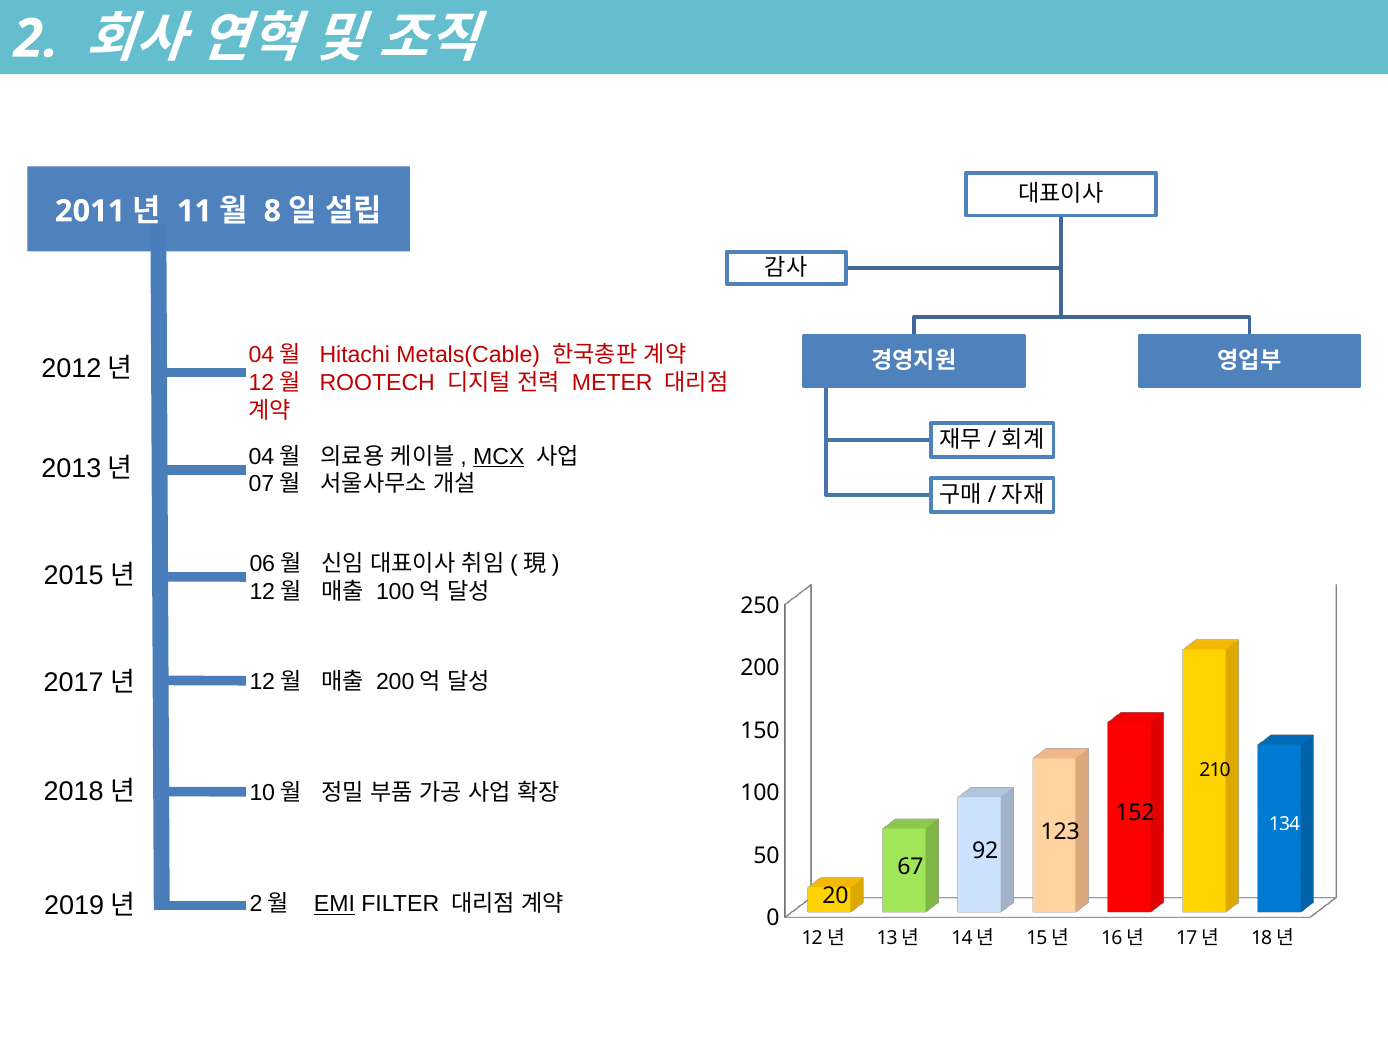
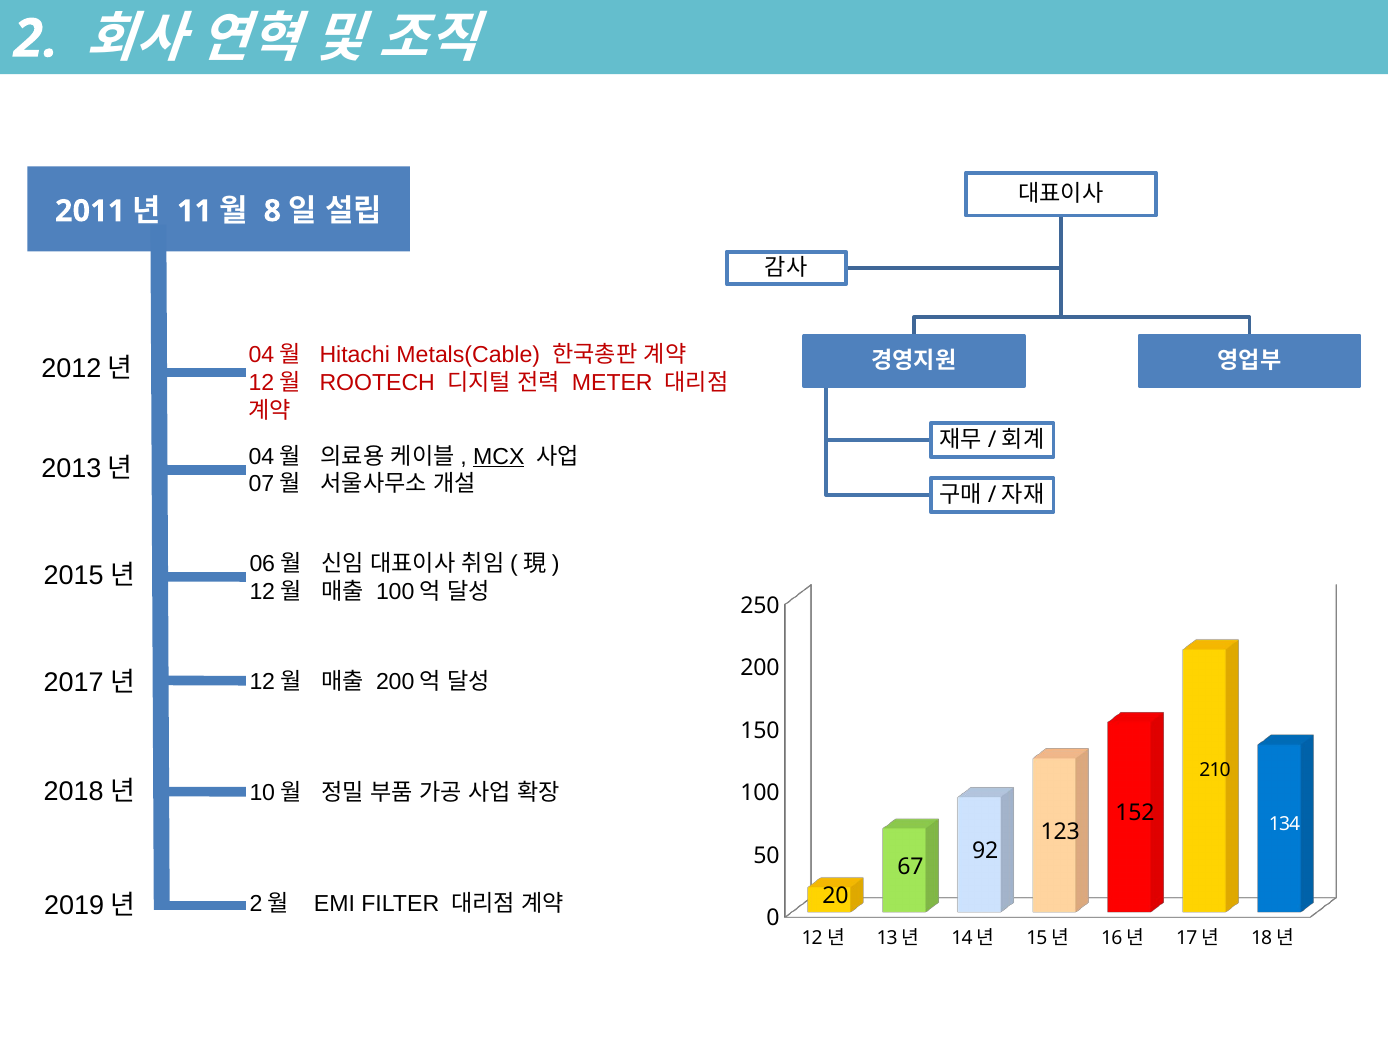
EMI underline: present -> none (335, 904)
